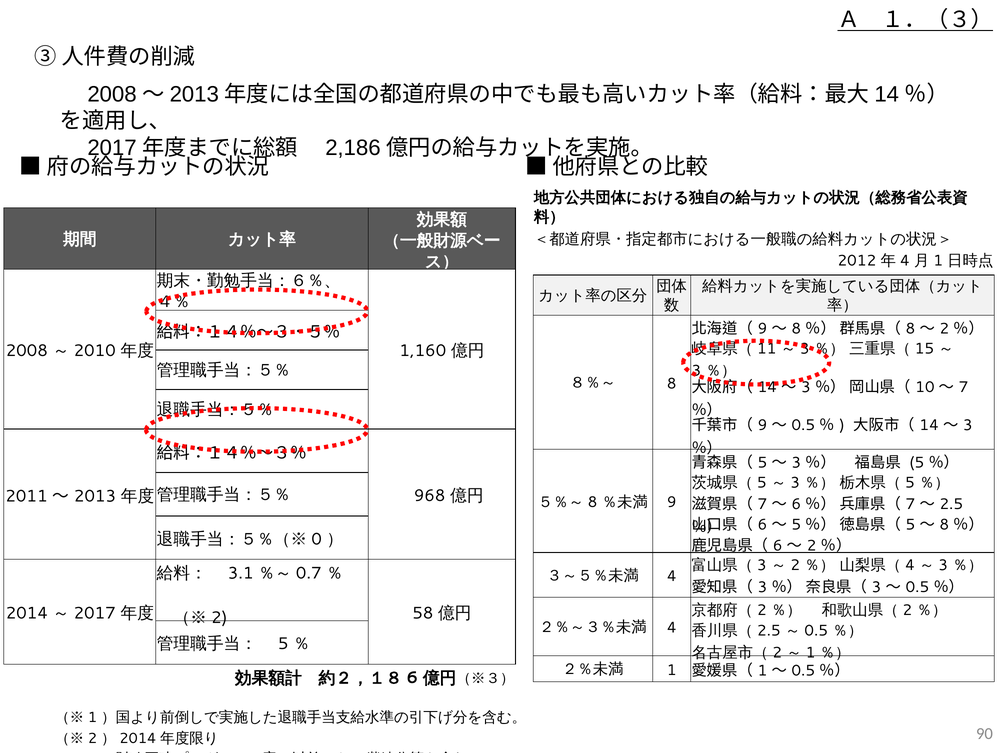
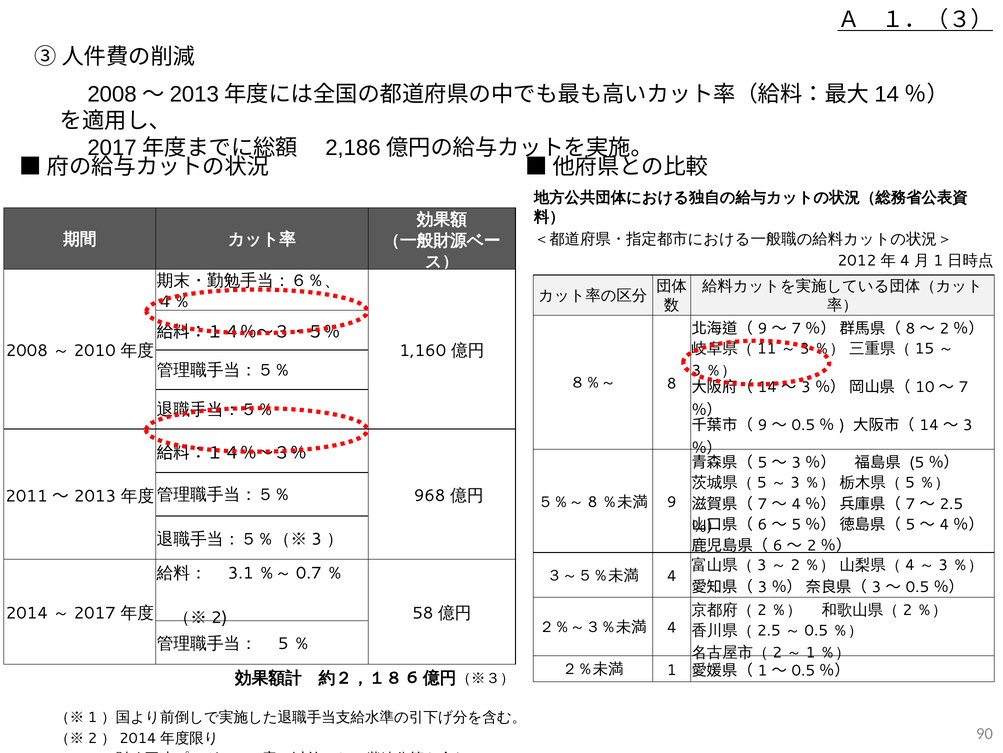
8: 8 -> 7 (796, 329)
6: 6 -> 4 (796, 504)
8: 8 -> 4 (944, 524)
0: 0 -> 3 (317, 539)
